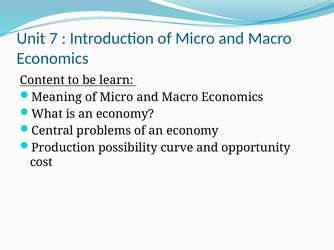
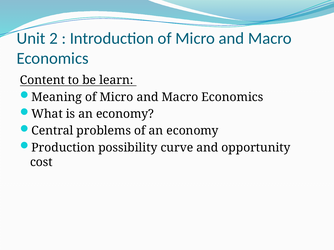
7: 7 -> 2 (54, 39)
